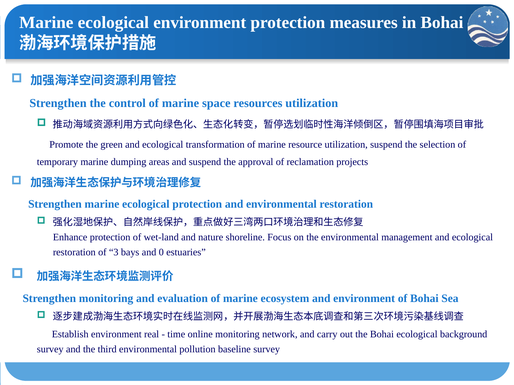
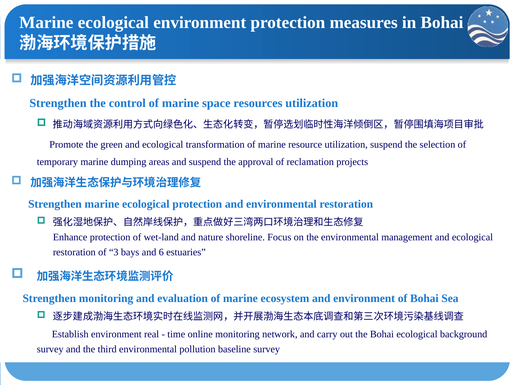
0: 0 -> 6 (161, 253)
